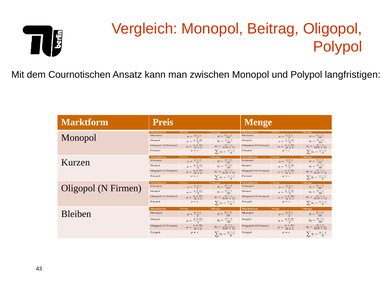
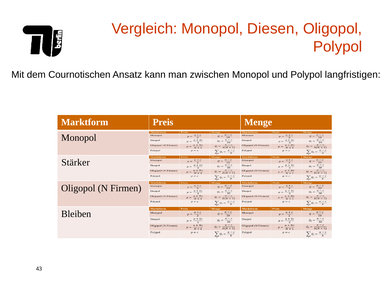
Beitrag: Beitrag -> Diesen (273, 29)
Kurzen: Kurzen -> Stärker (76, 163)
